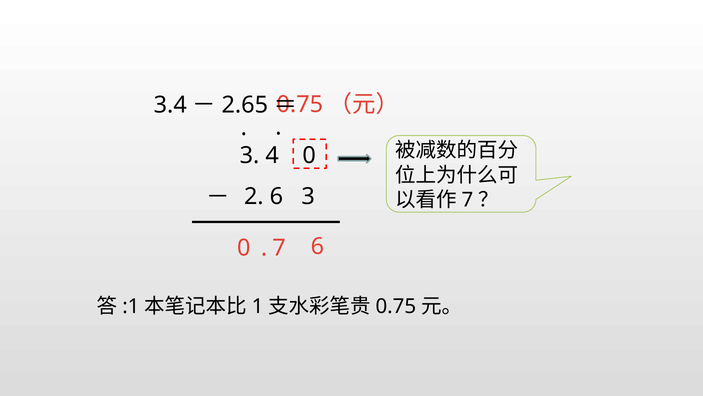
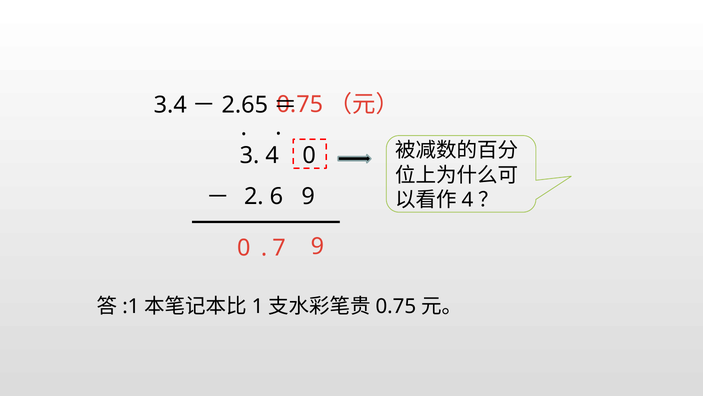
6 3: 3 -> 9 (308, 196)
7: 7 -> 4 (467, 200)
7 6: 6 -> 9 (317, 246)
